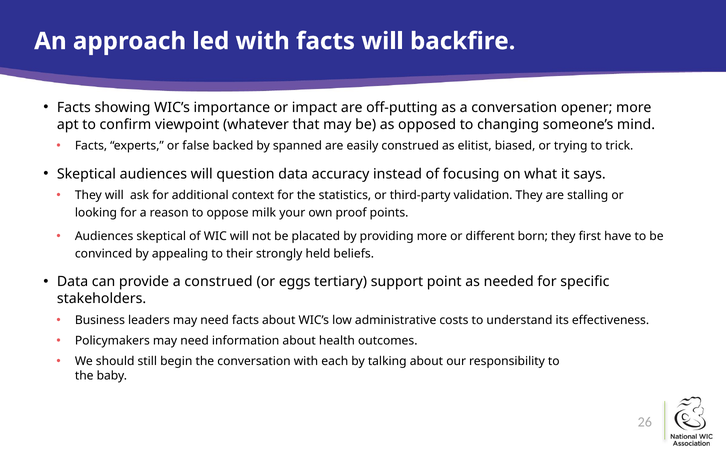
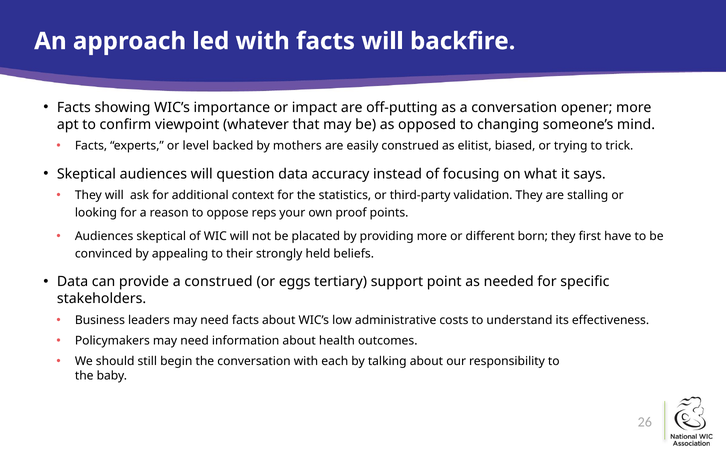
false: false -> level (196, 146)
spanned: spanned -> mothers (297, 146)
milk: milk -> reps (264, 213)
